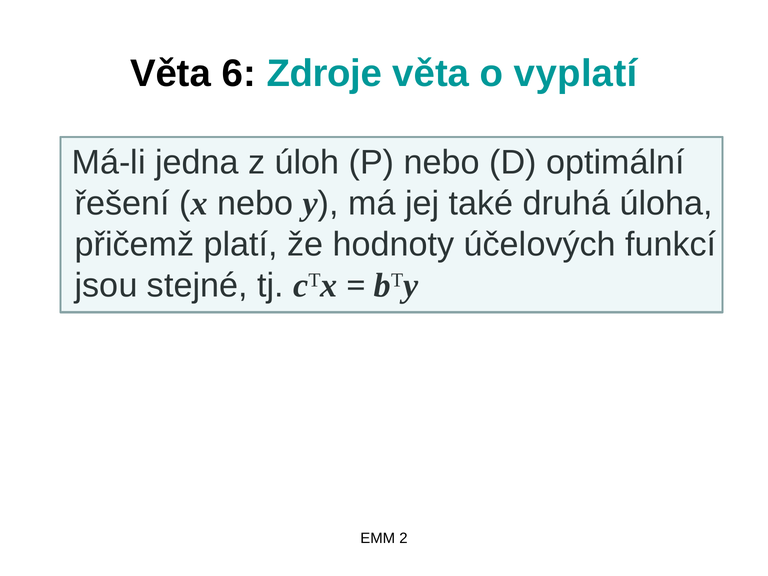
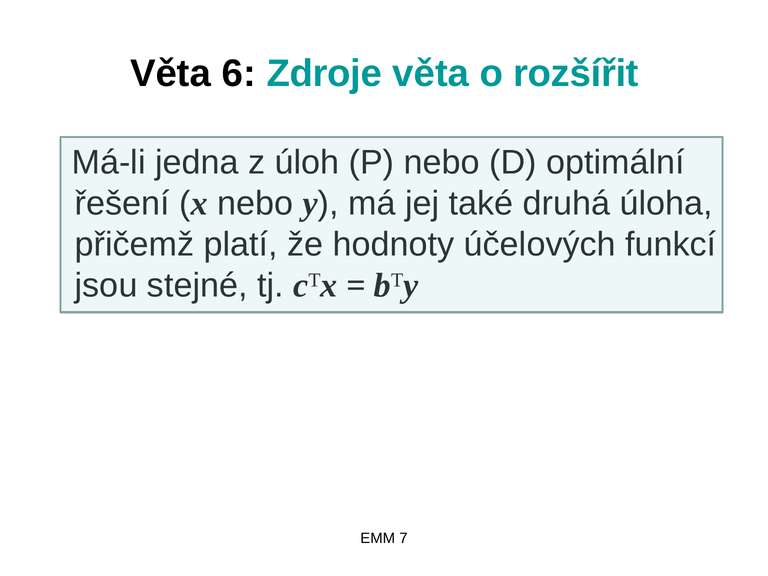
vyplatí: vyplatí -> rozšířit (576, 74)
2: 2 -> 7 (403, 538)
